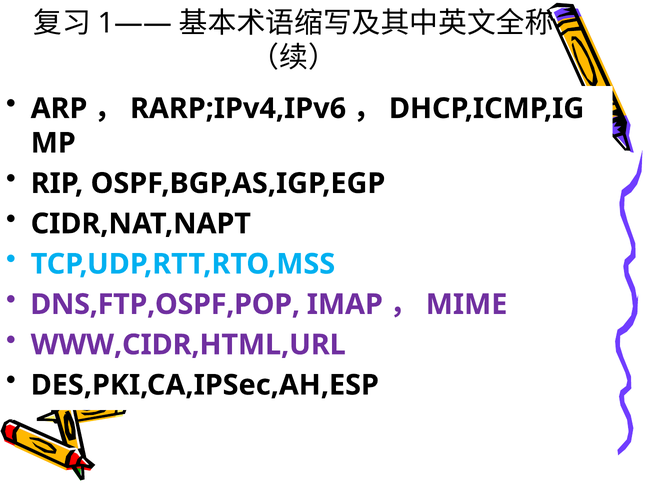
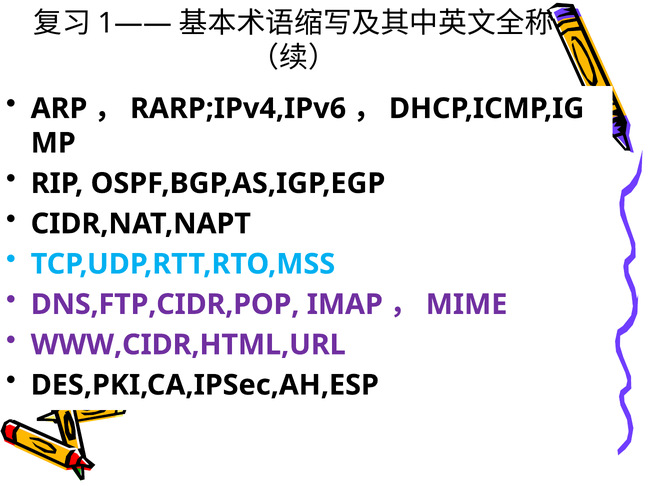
DNS,FTP,OSPF,POP: DNS,FTP,OSPF,POP -> DNS,FTP,CIDR,POP (165, 304)
